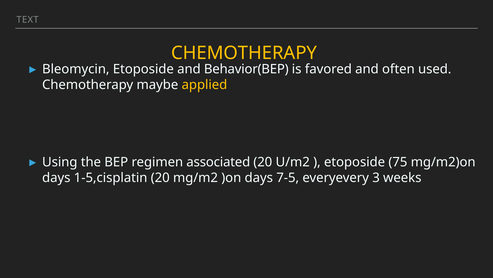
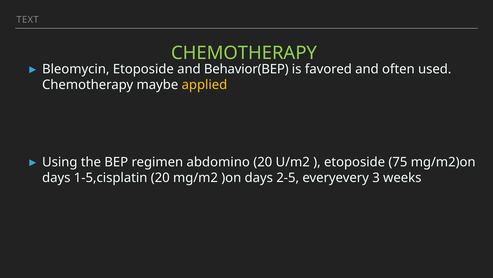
CHEMOTHERAPY colour: yellow -> light green (244, 53)
associated: associated -> abdomino (218, 162)
7-5: 7-5 -> 2-5 (288, 177)
